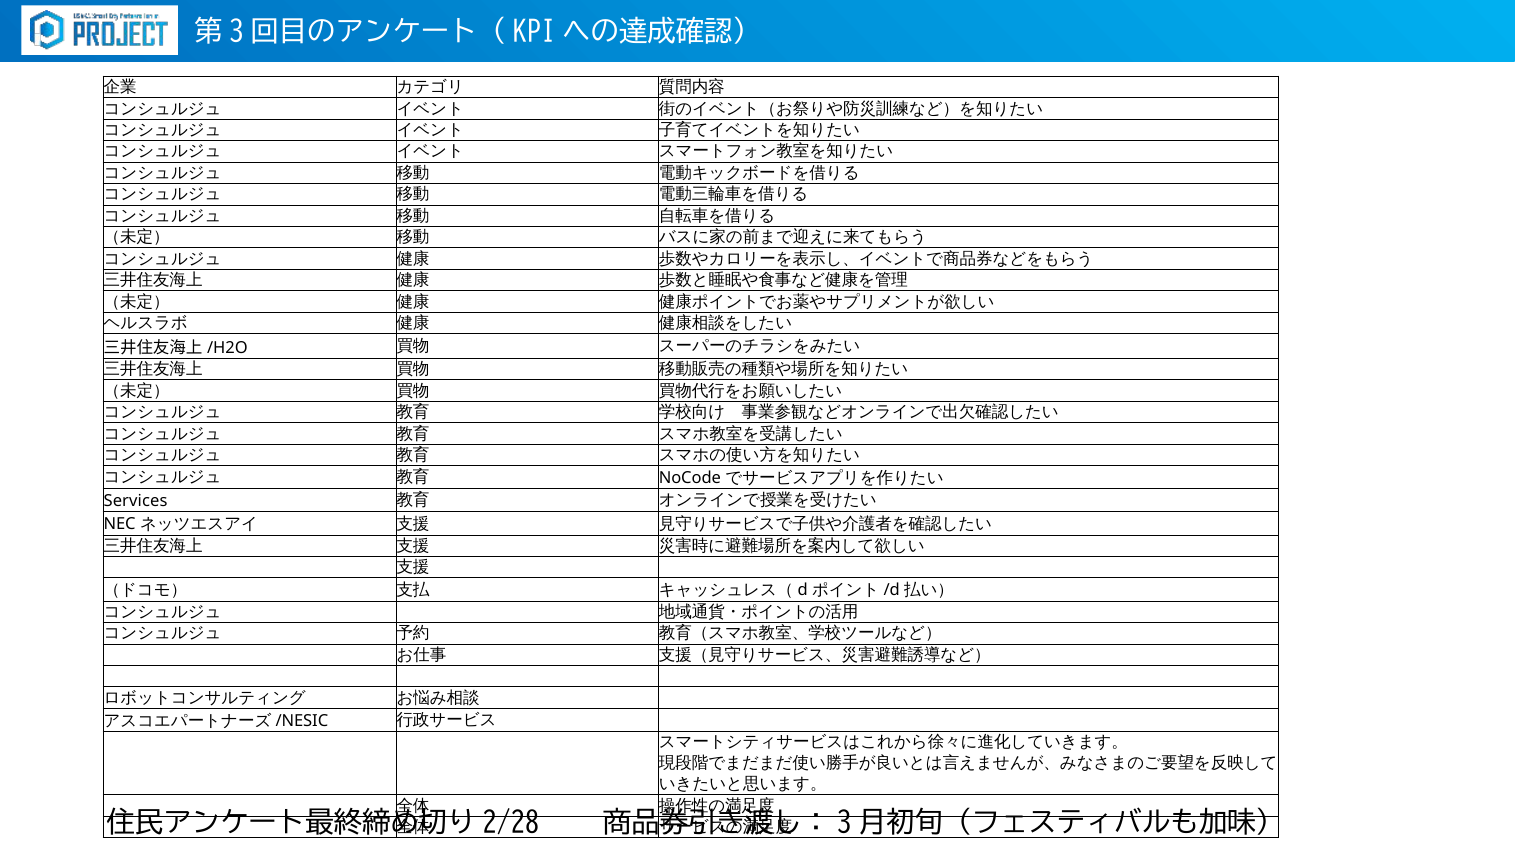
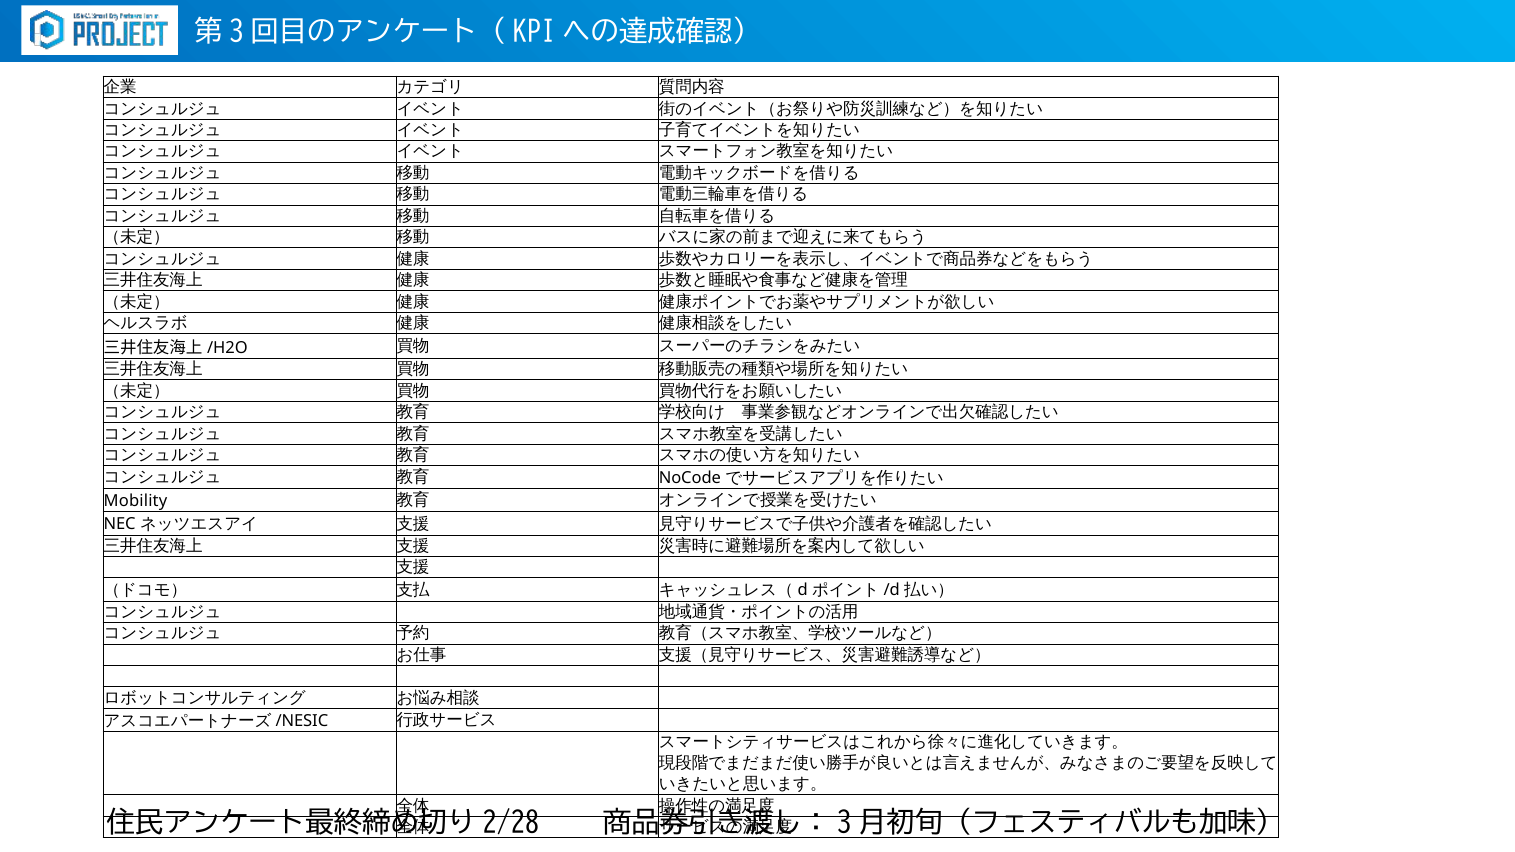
Services: Services -> Mobility (136, 502)
